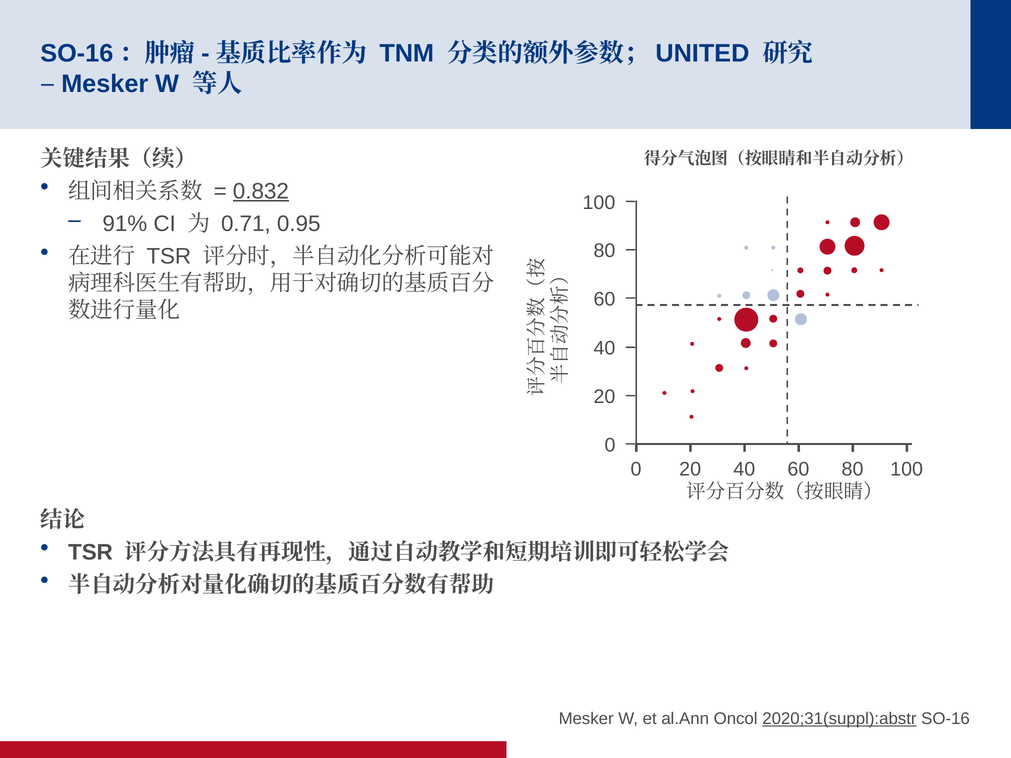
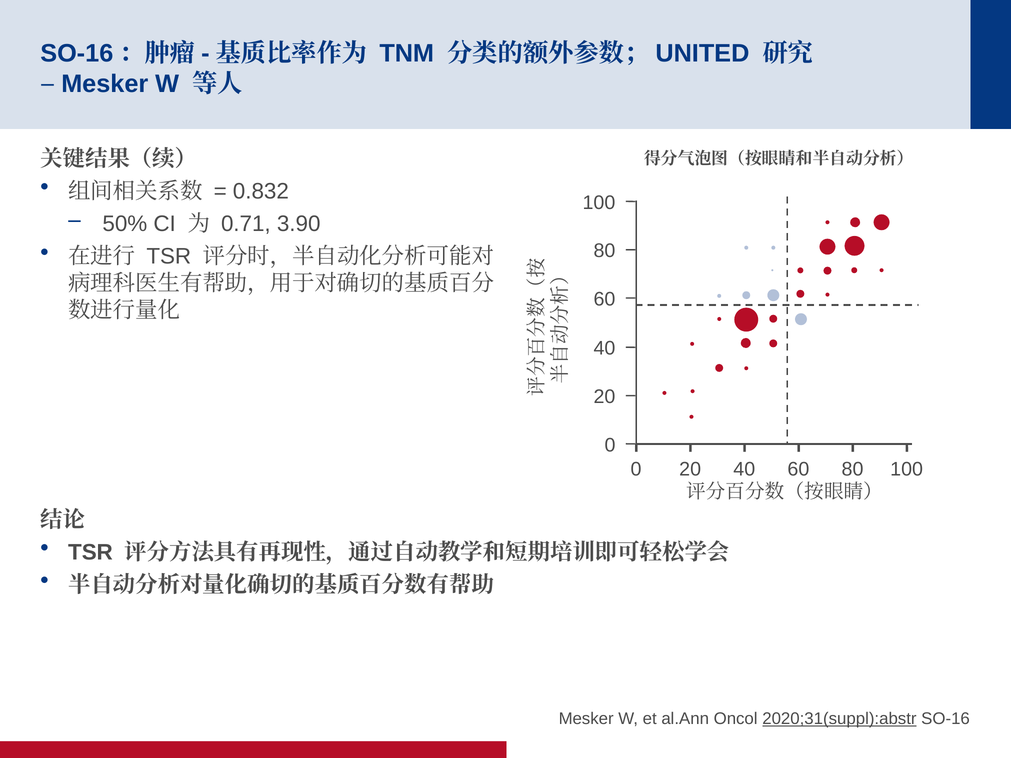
0.832 underline: present -> none (261, 191)
91%: 91% -> 50% (125, 224)
0.95: 0.95 -> 3.90 (299, 224)
